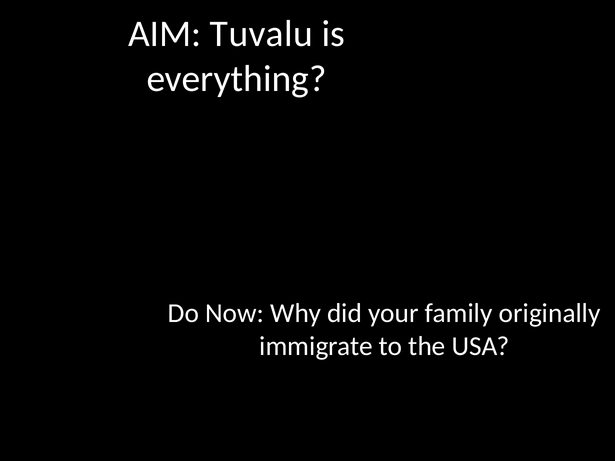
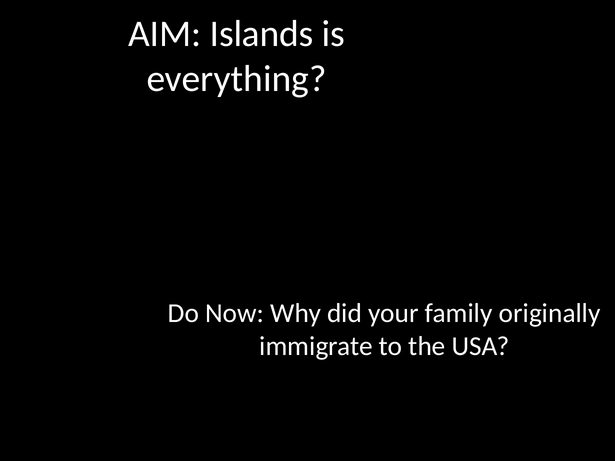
Tuvalu: Tuvalu -> Islands (262, 34)
